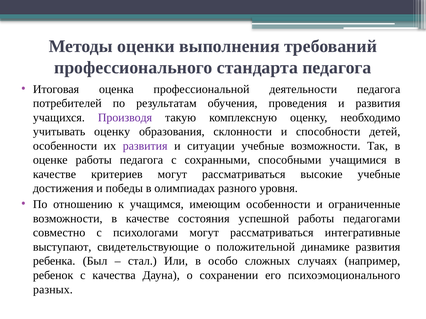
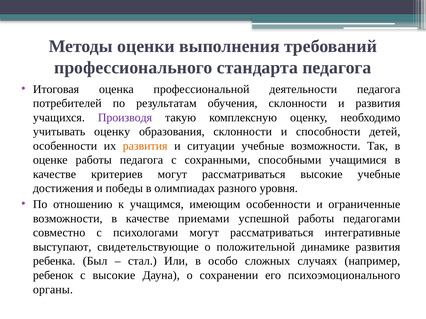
обучения проведения: проведения -> склонности (298, 103)
развития colour: purple -> orange (145, 146)
состояния: состояния -> приемами (204, 219)
с качества: качества -> высокие (114, 276)
разных: разных -> органы (53, 290)
